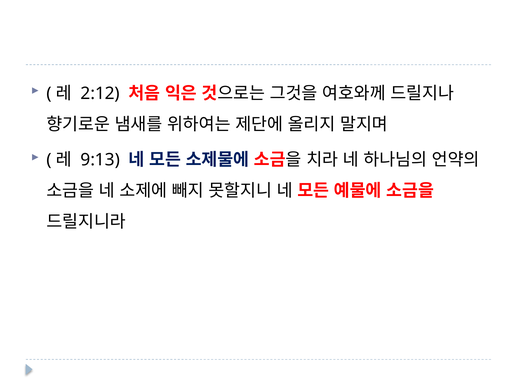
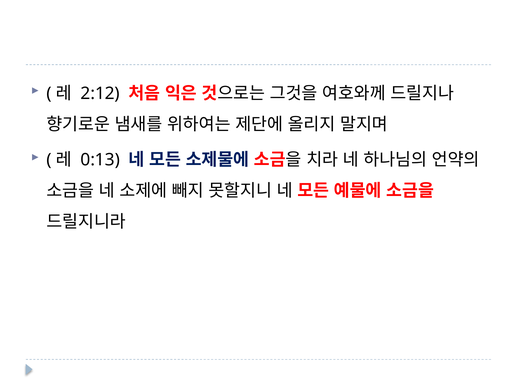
9:13: 9:13 -> 0:13 (100, 160)
